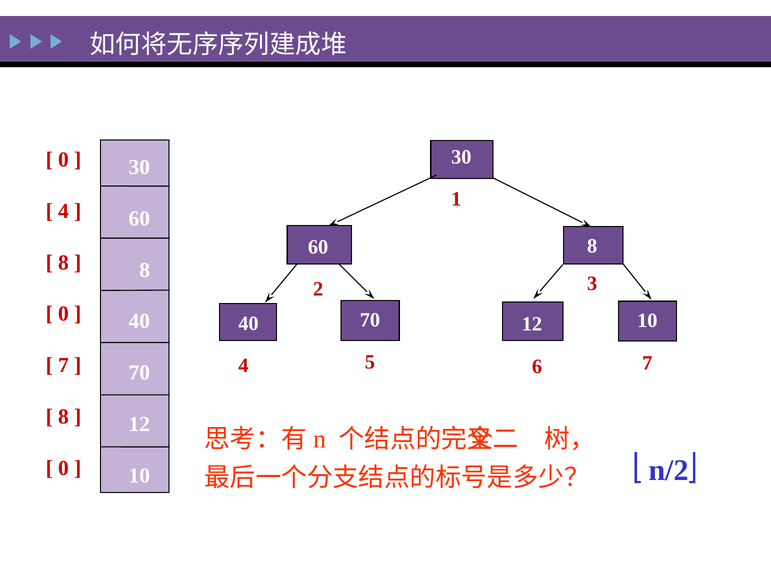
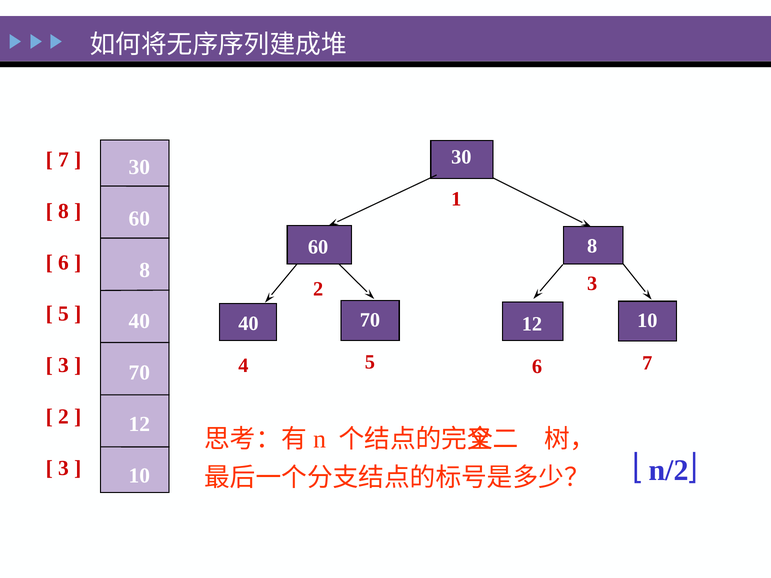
0: 0 -> 7 (63, 160)
4: 4 -> 8 (63, 211)
8: 8 -> 6 (63, 263)
0: 0 -> 5 (63, 314)
7: 7 -> 3 (63, 365)
8: 8 -> 2 (63, 417)
0: 0 -> 3 (63, 468)
